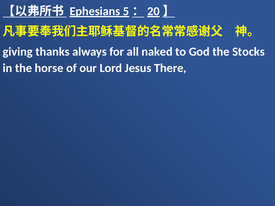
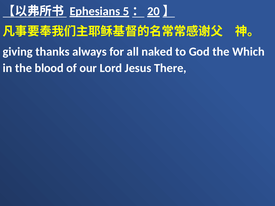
Stocks: Stocks -> Which (248, 52)
horse: horse -> blood (49, 68)
